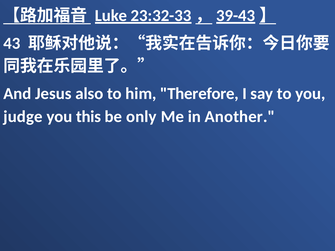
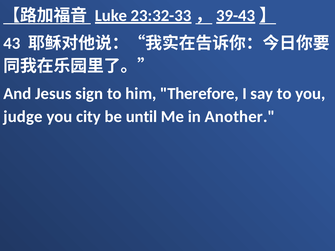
also: also -> sign (89, 94)
this: this -> city (88, 117)
only: only -> until (142, 117)
